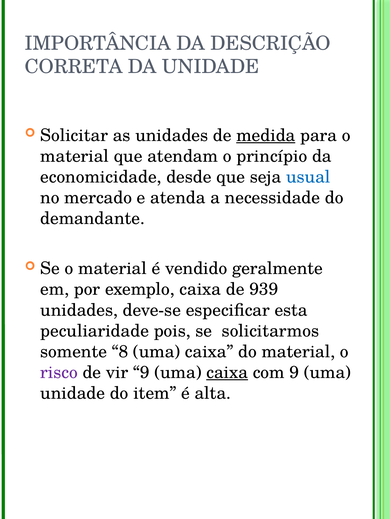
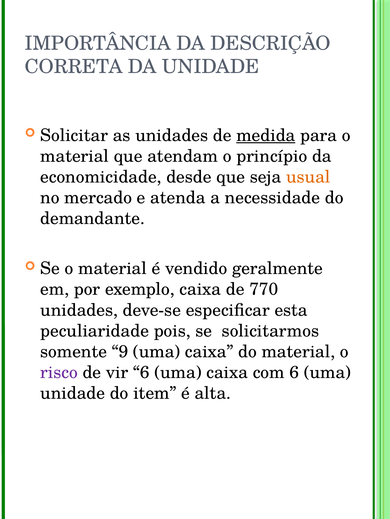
usual colour: blue -> orange (308, 177)
939: 939 -> 770 (264, 290)
8: 8 -> 9 (120, 352)
vir 9: 9 -> 6 (141, 373)
caixa underline: present -> none (227, 373)
com 9: 9 -> 6 (294, 373)
